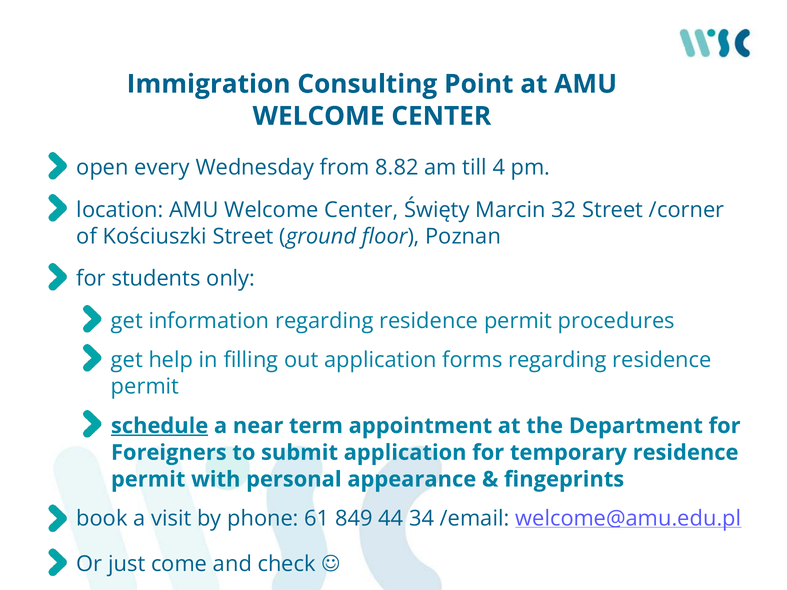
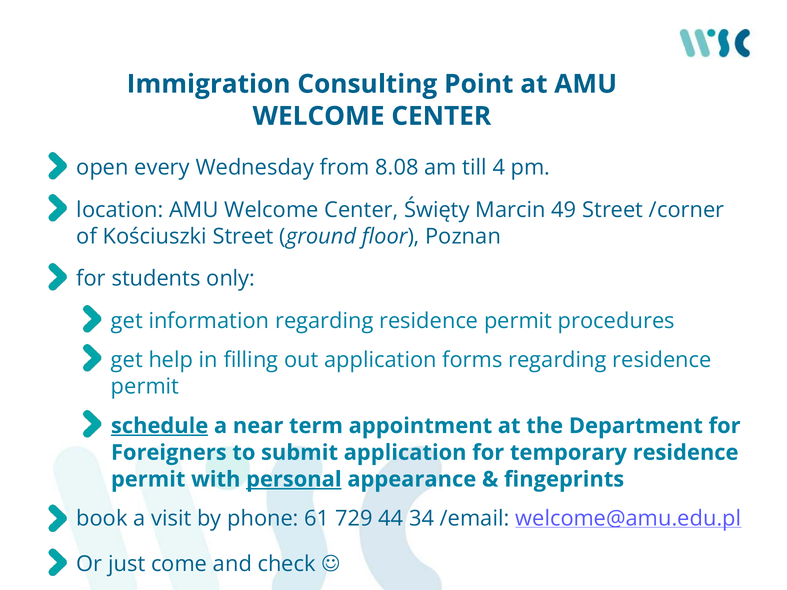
8.82: 8.82 -> 8.08 (397, 168)
32: 32 -> 49 (564, 210)
personal underline: none -> present (294, 480)
849: 849 -> 729 (354, 519)
